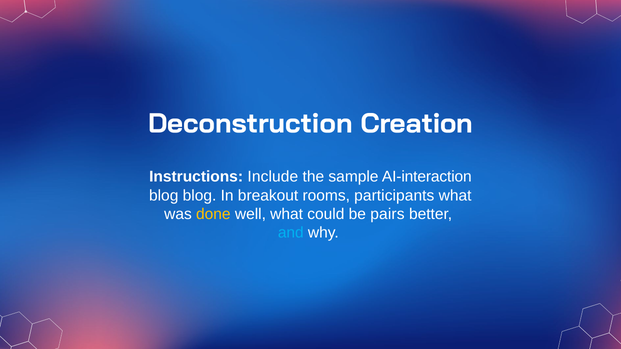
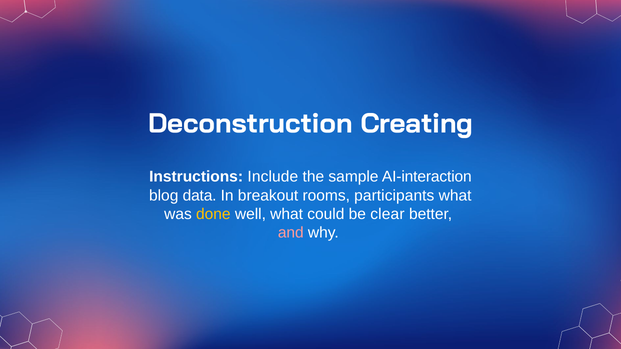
Creation: Creation -> Creating (417, 124)
blog blog: blog -> data (200, 196)
pairs: pairs -> clear (387, 214)
and colour: light blue -> pink (291, 233)
